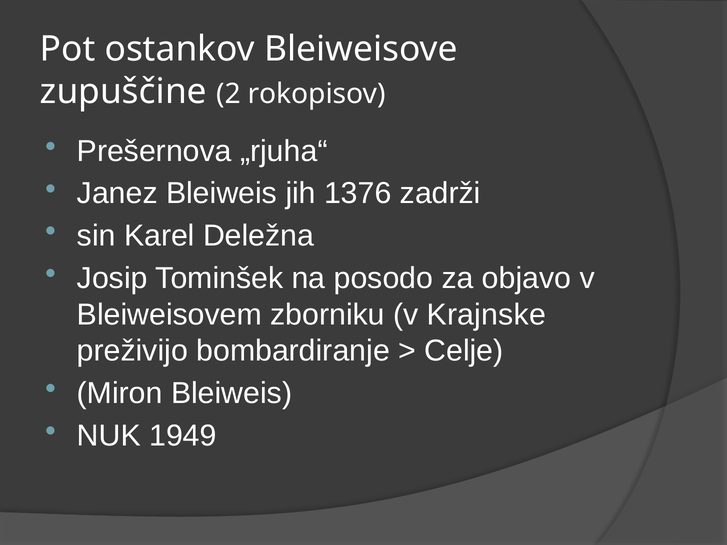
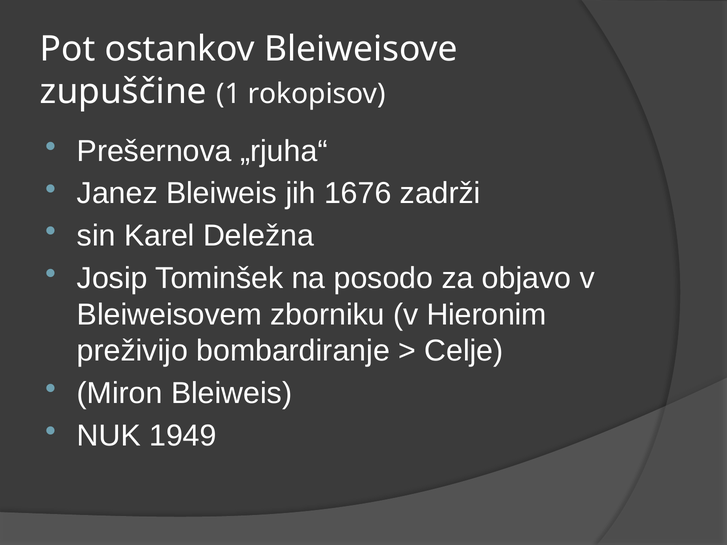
2: 2 -> 1 (228, 94)
1376: 1376 -> 1676 (358, 194)
Krajnske: Krajnske -> Hieronim (487, 315)
